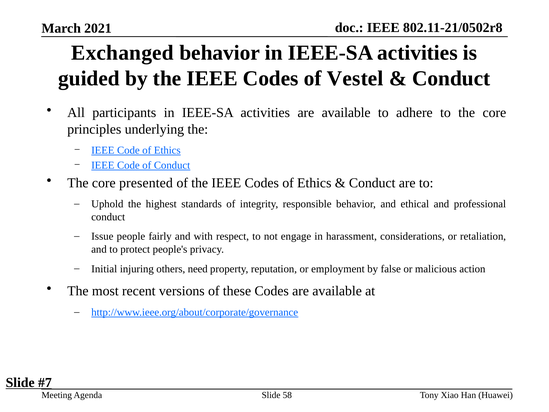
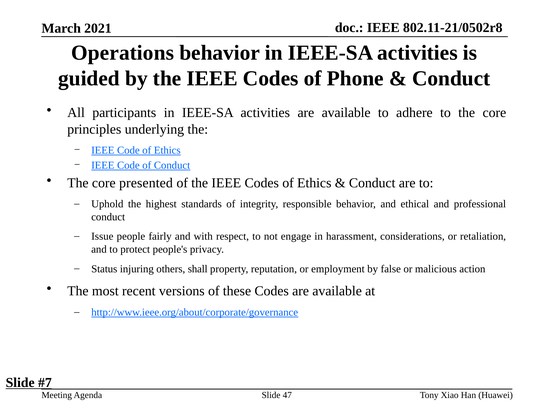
Exchanged: Exchanged -> Operations (123, 53)
Vestel: Vestel -> Phone (355, 78)
Initial: Initial -> Status (104, 269)
need: need -> shall (198, 269)
58: 58 -> 47 (287, 395)
